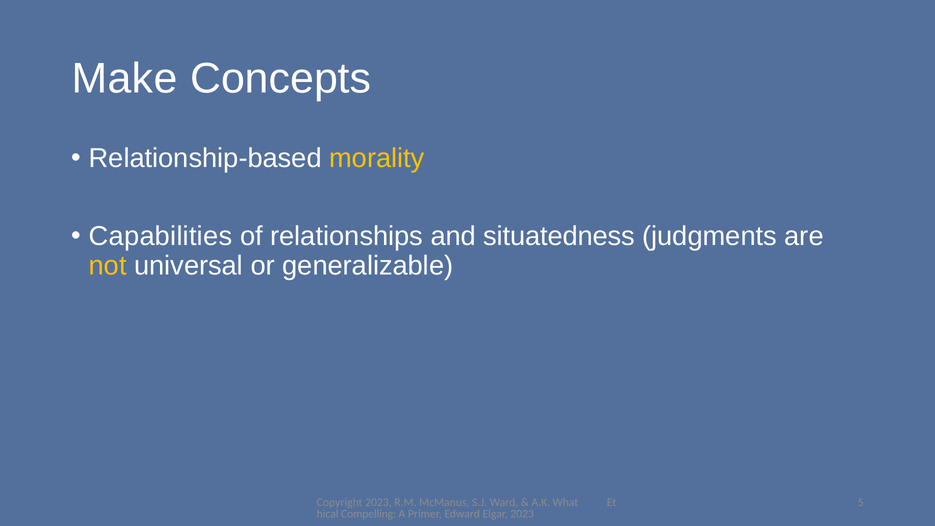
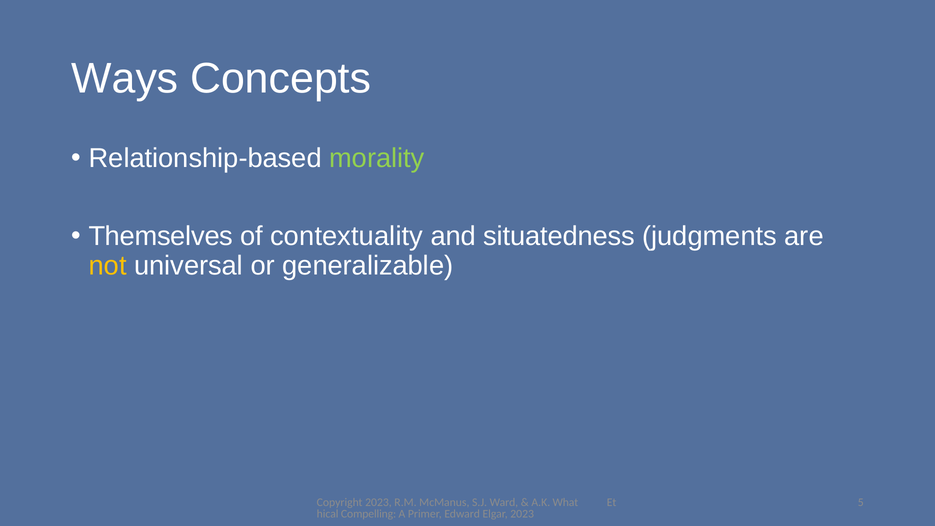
Make: Make -> Ways (125, 79)
morality colour: yellow -> light green (377, 158)
Capabilities: Capabilities -> Themselves (161, 236)
relationships: relationships -> contextuality (347, 236)
